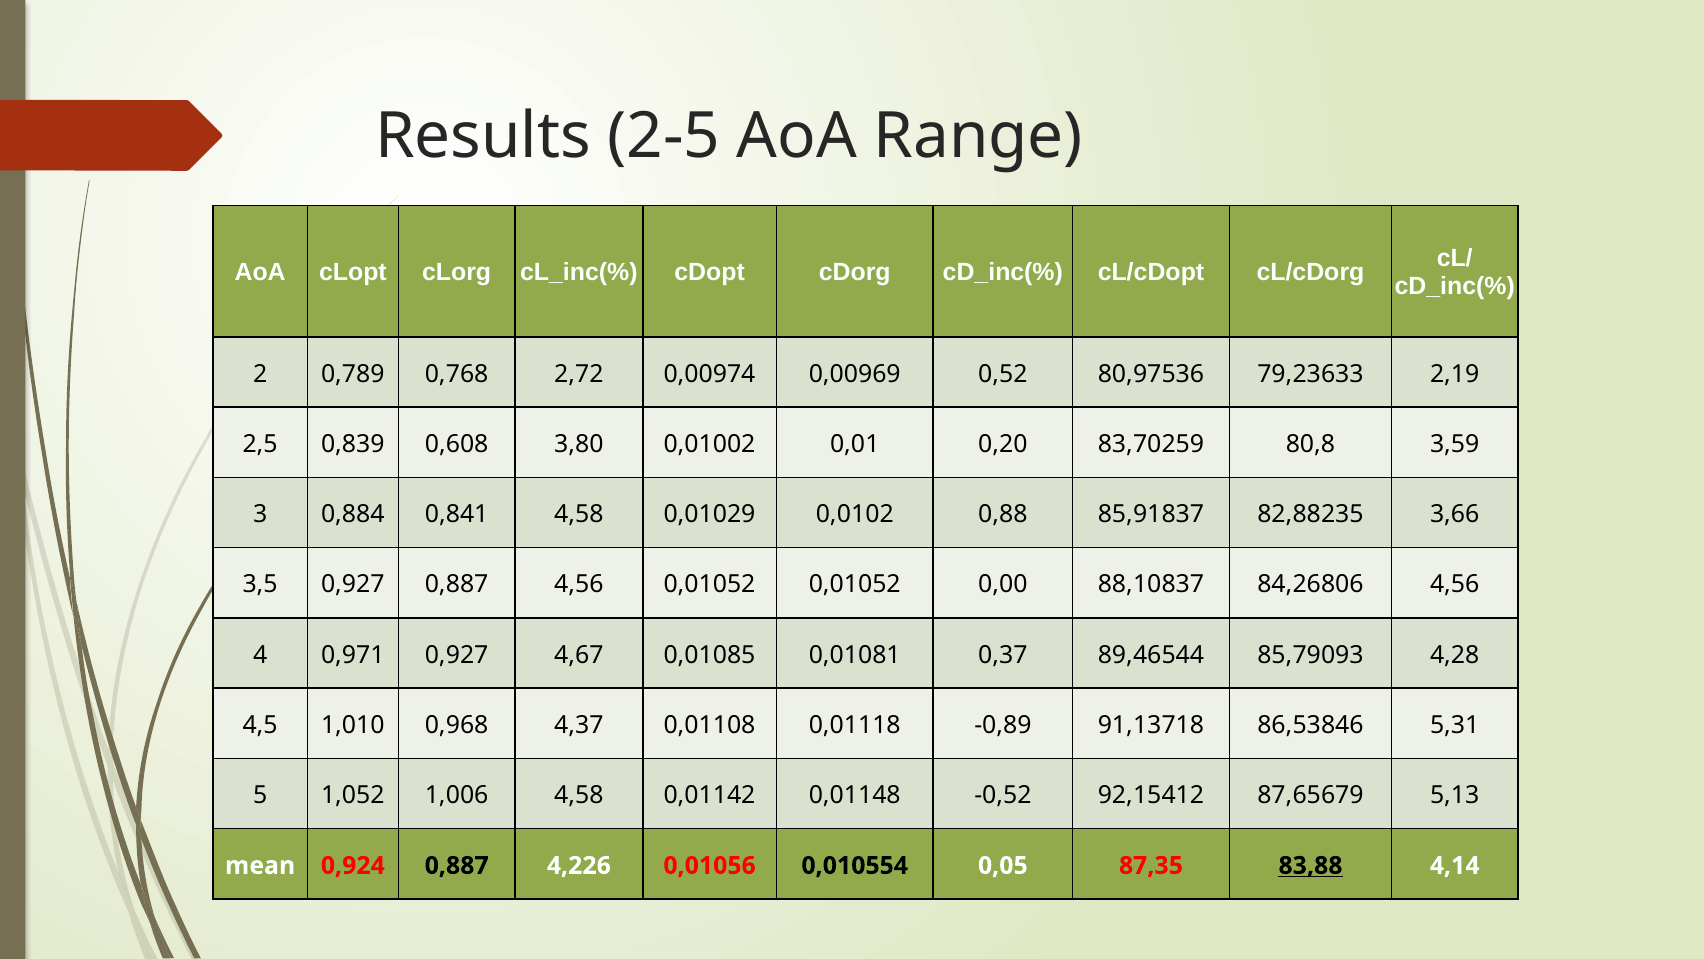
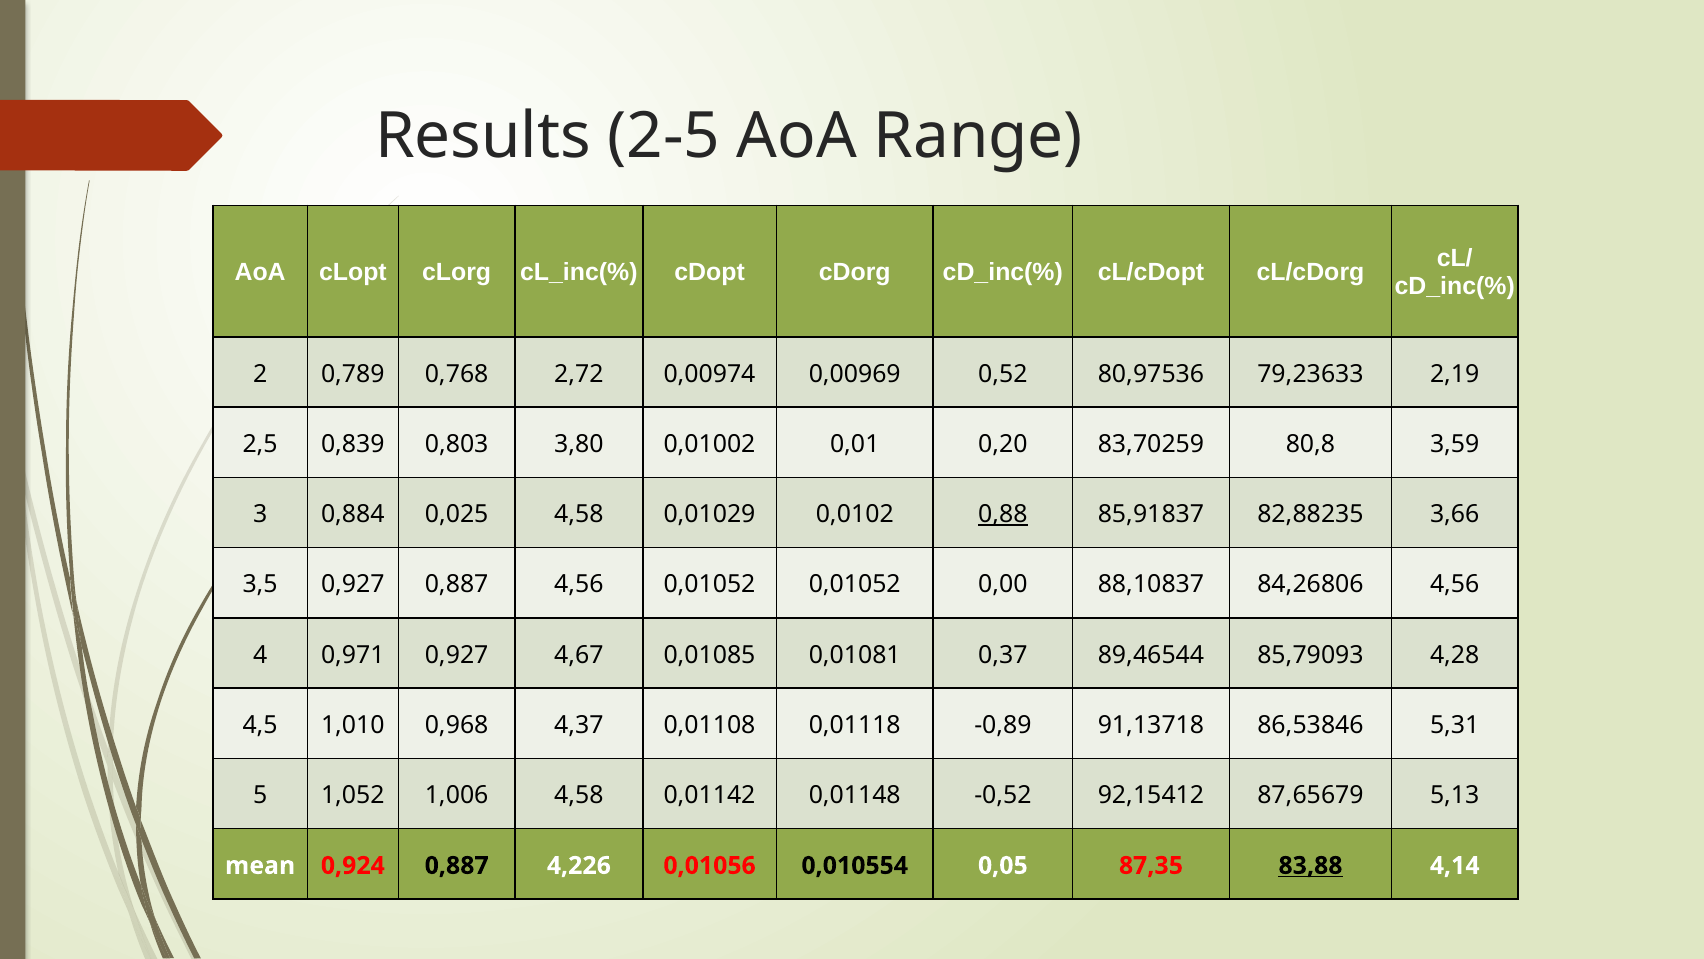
0,608: 0,608 -> 0,803 (457, 444)
0,841: 0,841 -> 0,025 (457, 514)
0,88 underline: none -> present (1003, 514)
